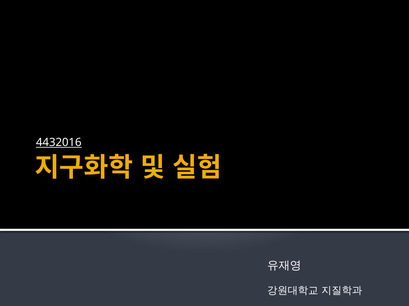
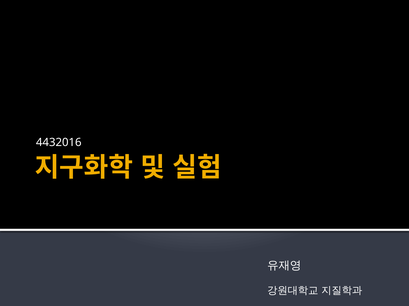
4432016 underline: present -> none (59, 143)
